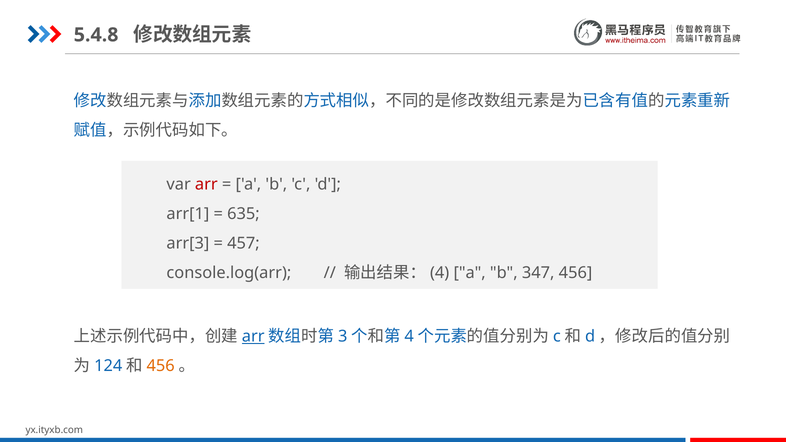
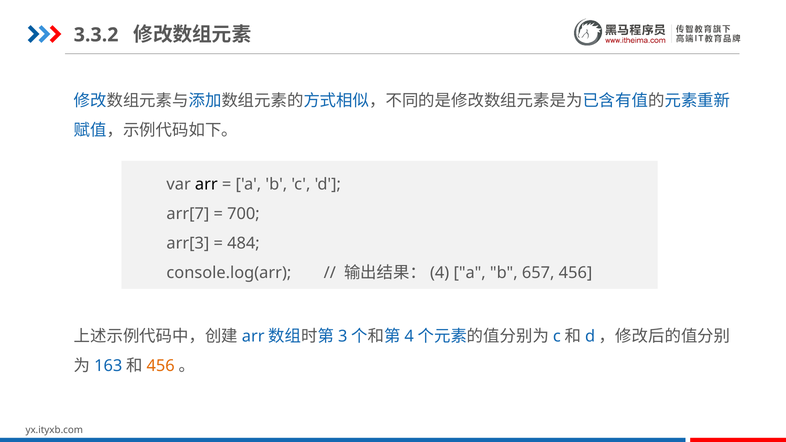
5.4.8: 5.4.8 -> 3.3.2 (96, 35)
arr colour: red -> black (206, 185)
arr[1: arr[1 -> arr[7 (188, 214)
635: 635 -> 700 (243, 214)
457: 457 -> 484 (243, 244)
347: 347 -> 657 (538, 273)
arr underline: present -> none (253, 337)
124: 124 -> 163 (108, 366)
